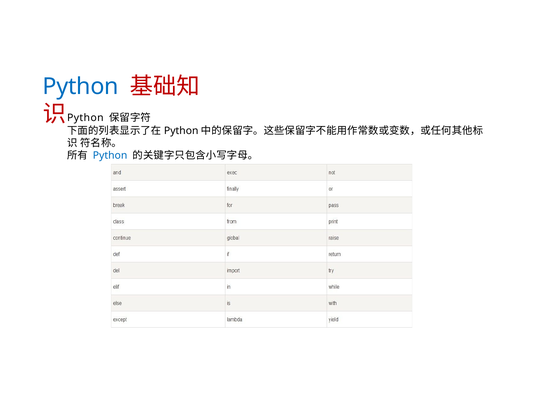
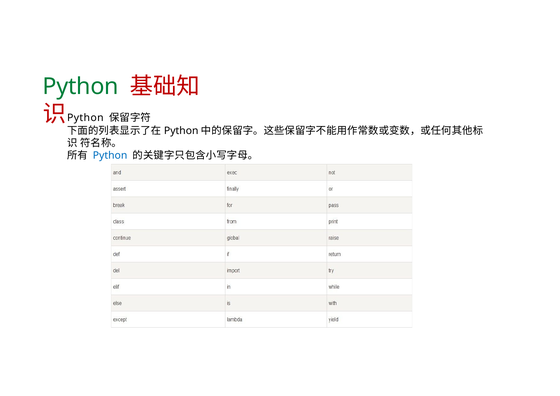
Python colour: blue -> green (81, 86)
